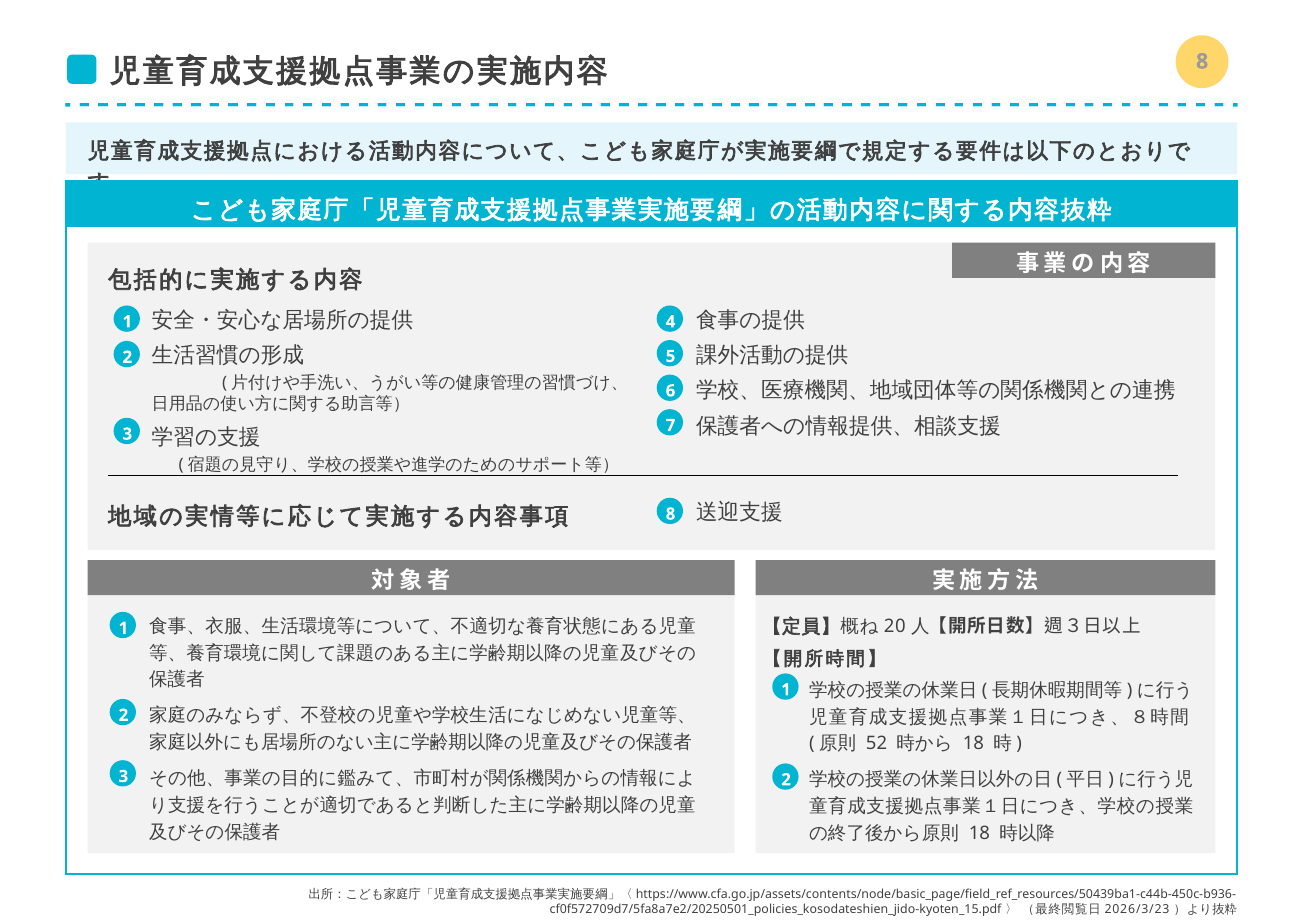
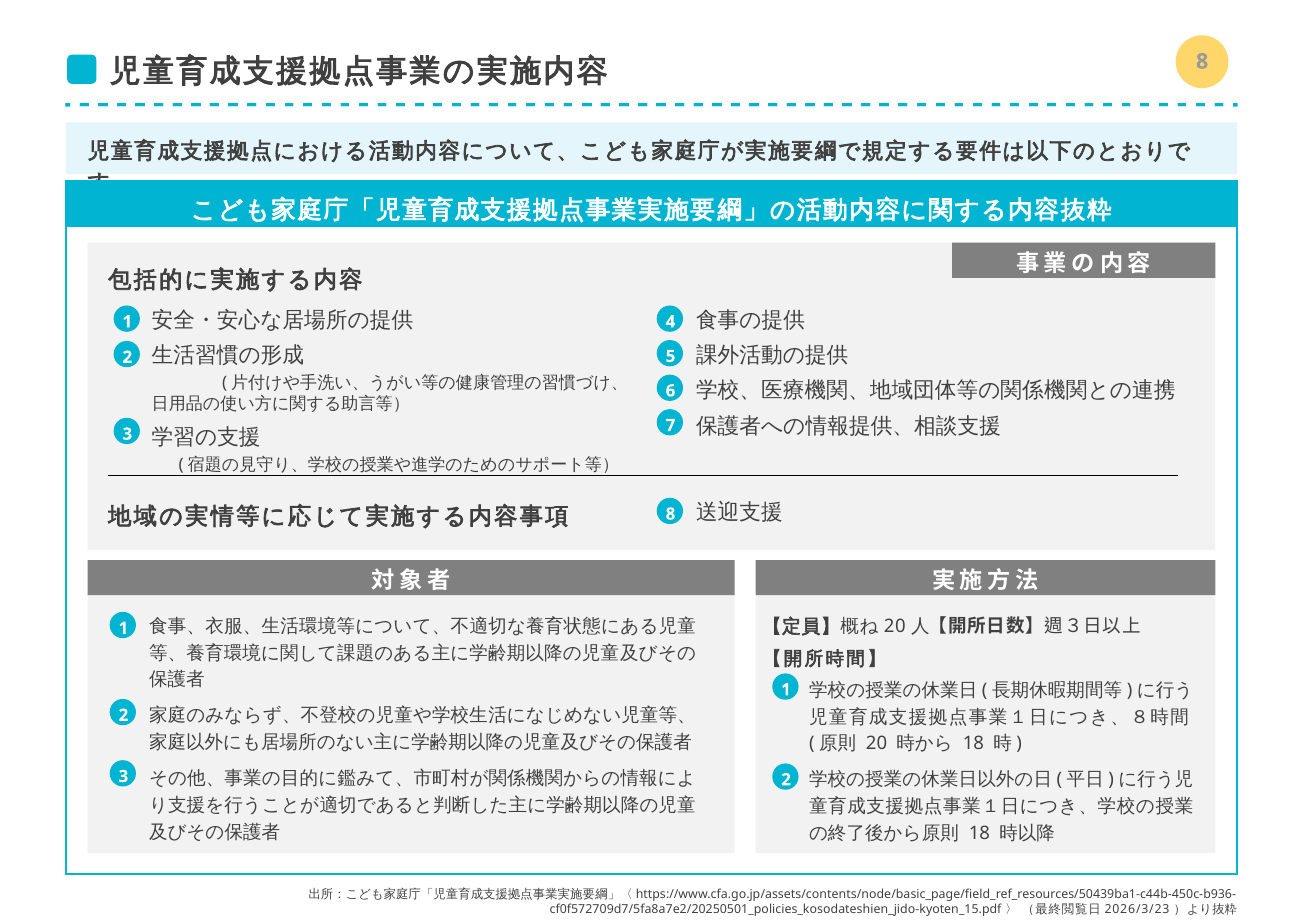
52: 52 -> 20 (877, 743)
